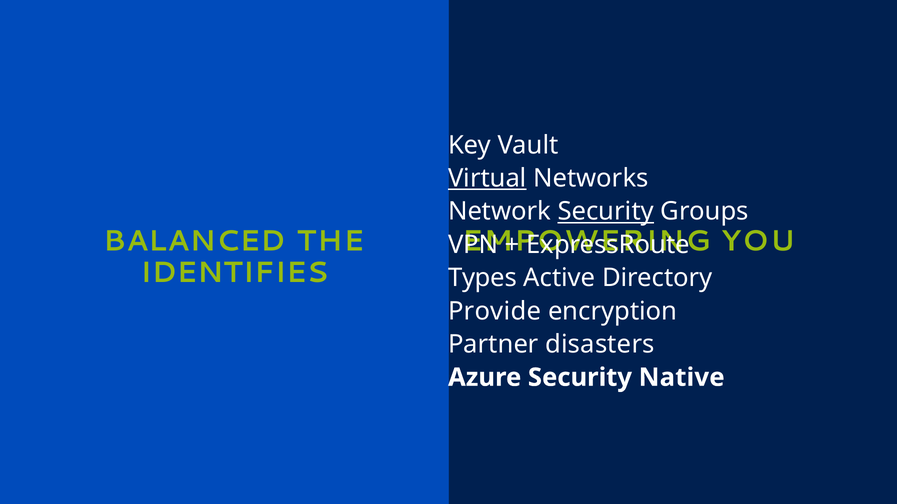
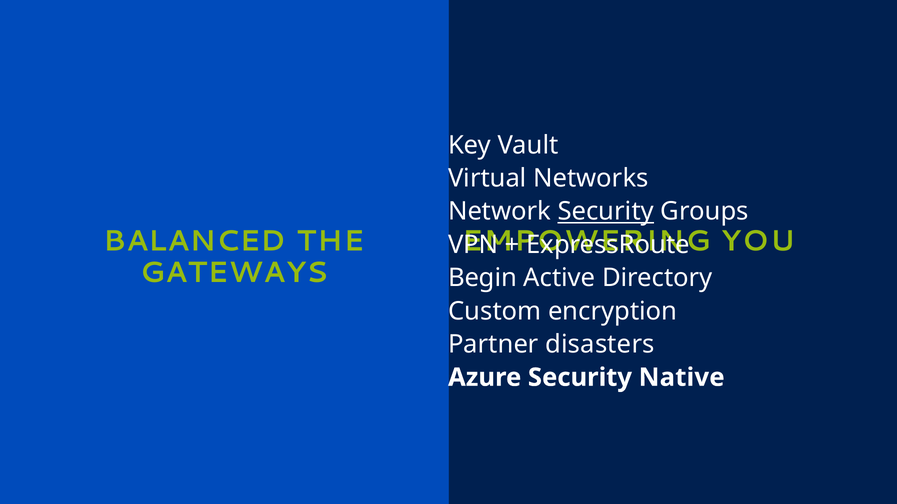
Virtual underline: present -> none (487, 179)
IDENTIFIES: IDENTIFIES -> GATEWAYS (234, 273)
Types: Types -> Begin (482, 278)
Provide: Provide -> Custom (495, 311)
